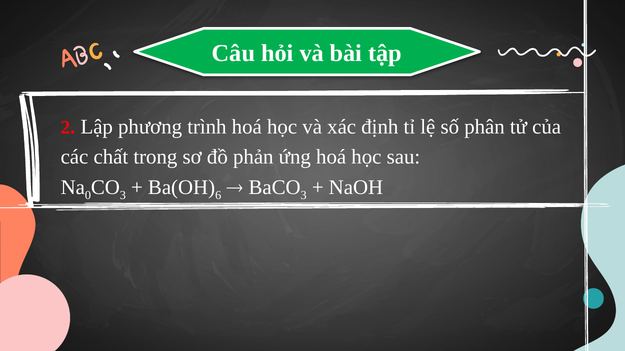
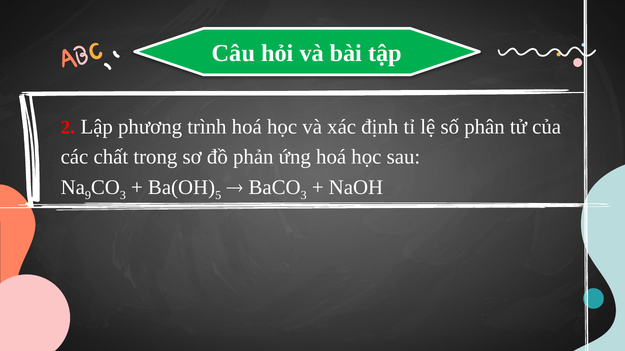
0: 0 -> 9 (88, 196)
6: 6 -> 5 (218, 196)
